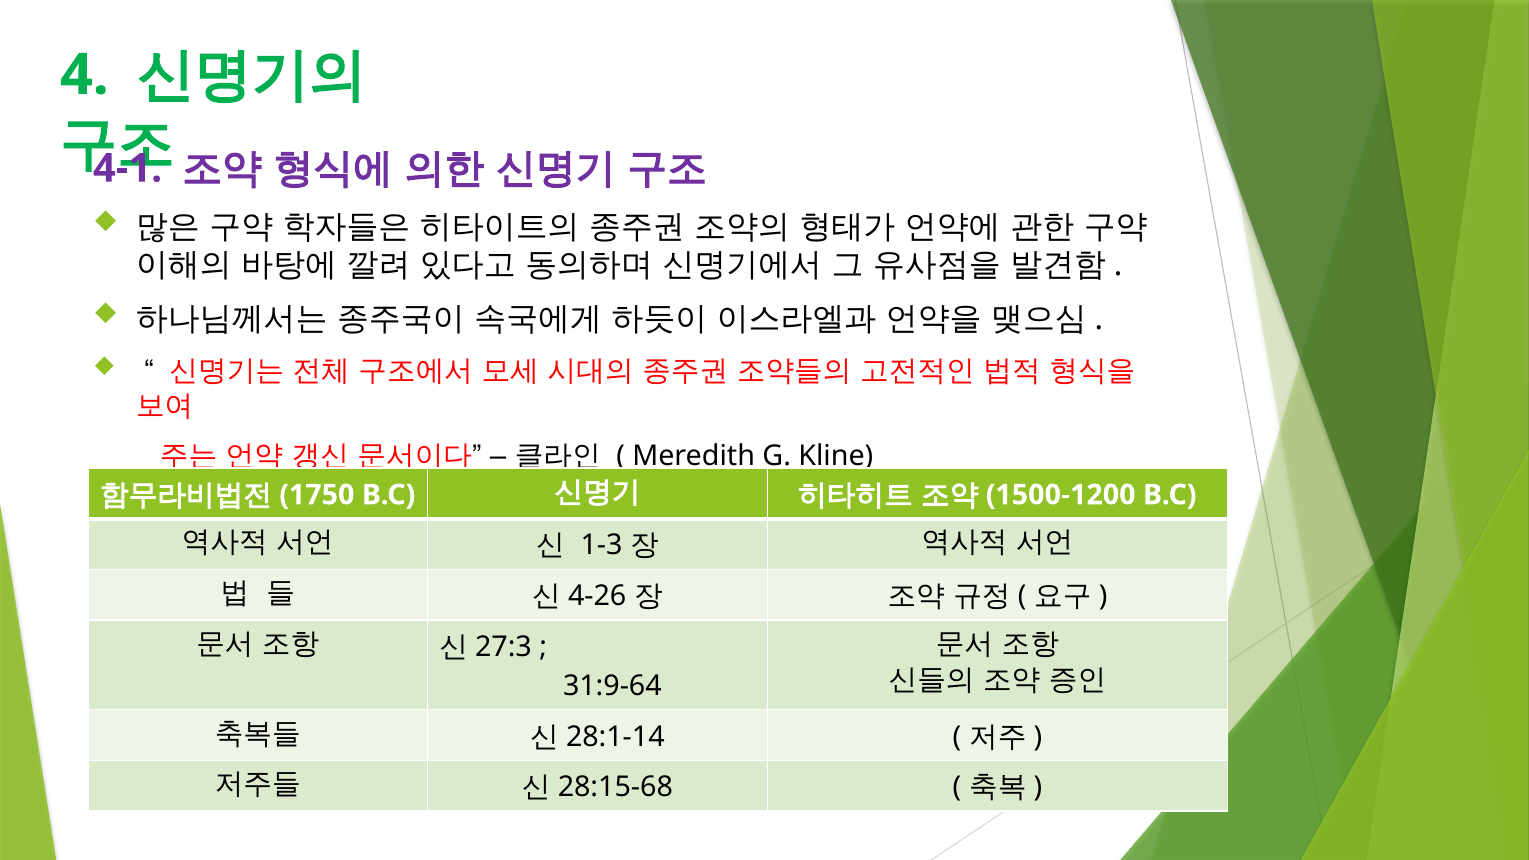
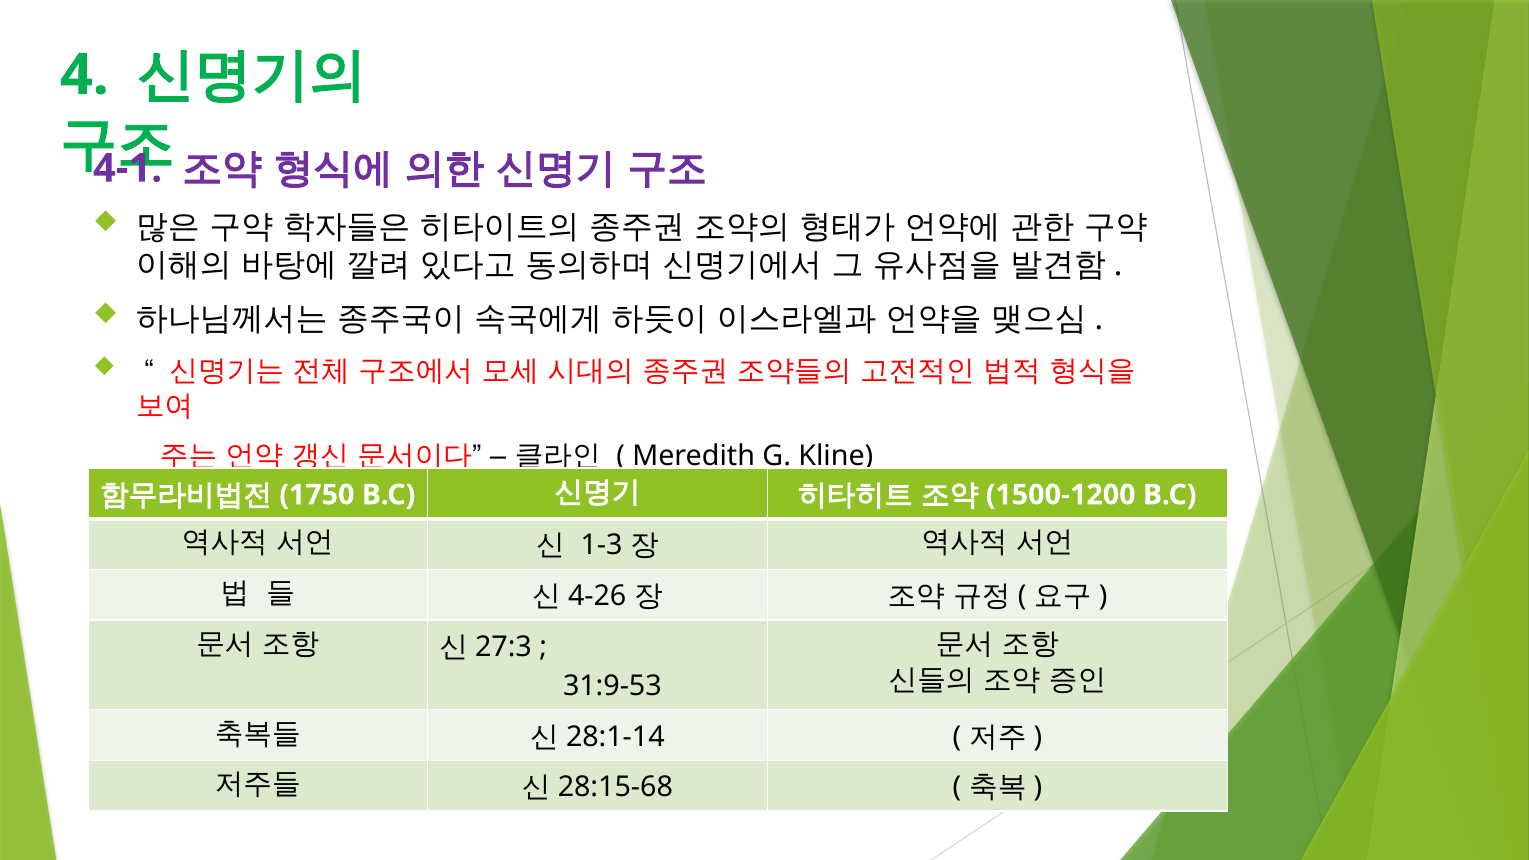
31:9-64: 31:9-64 -> 31:9-53 (612, 686)
